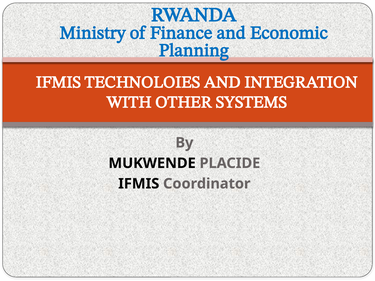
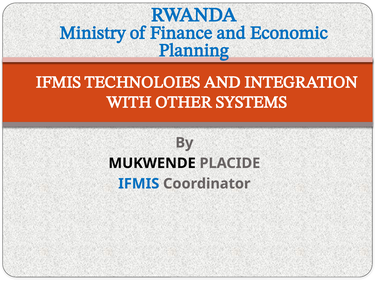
IFMIS colour: black -> blue (139, 184)
